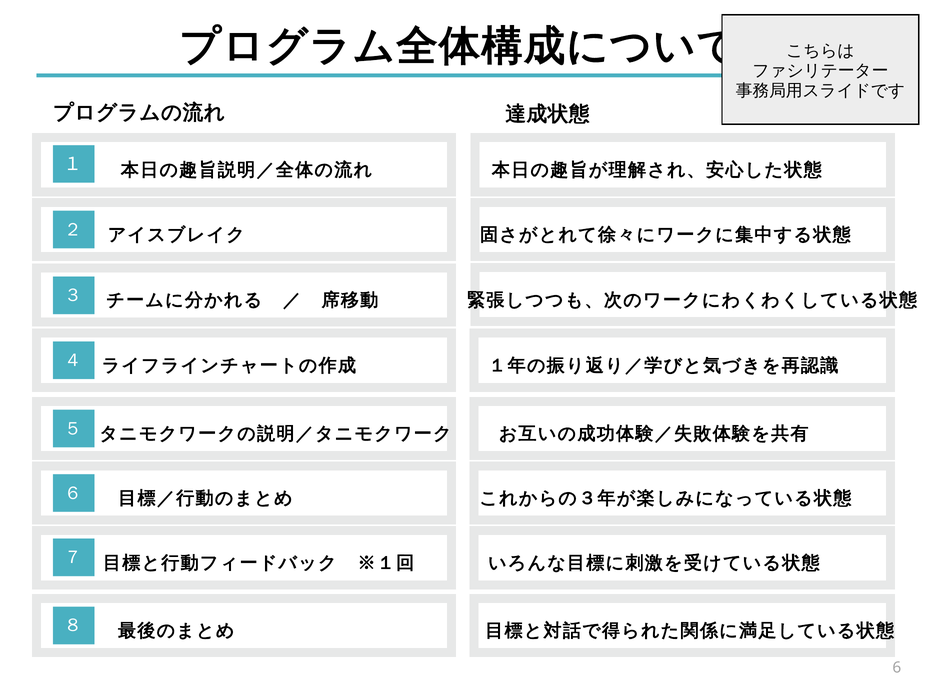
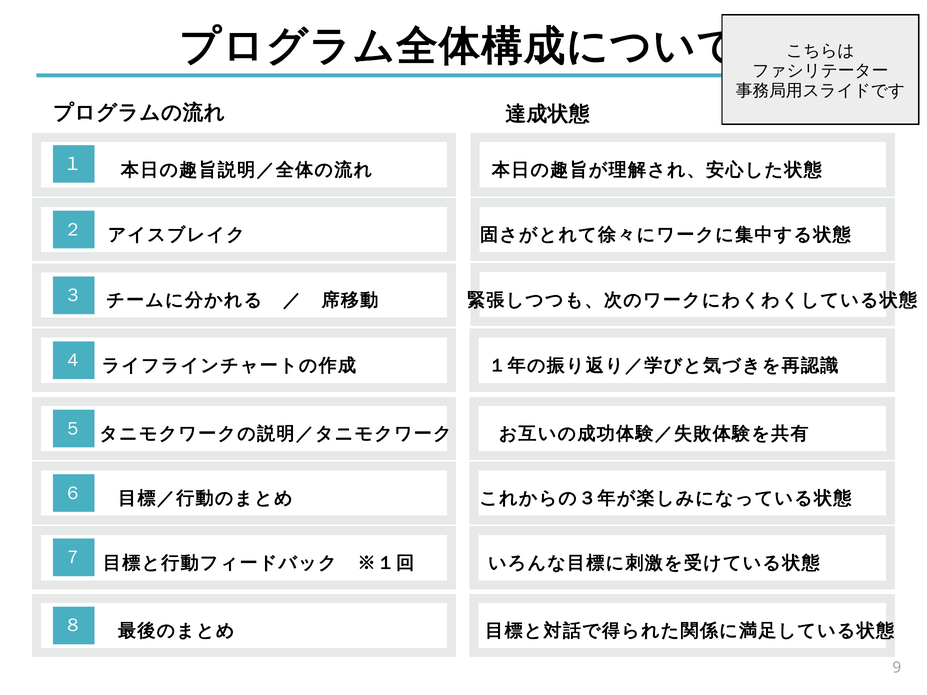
6: 6 -> 9 (897, 668)
